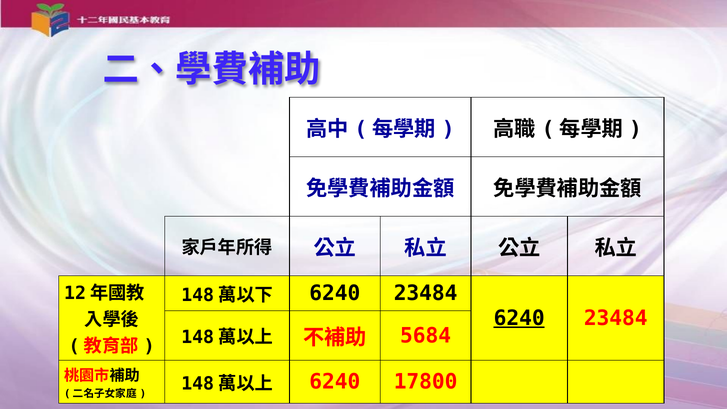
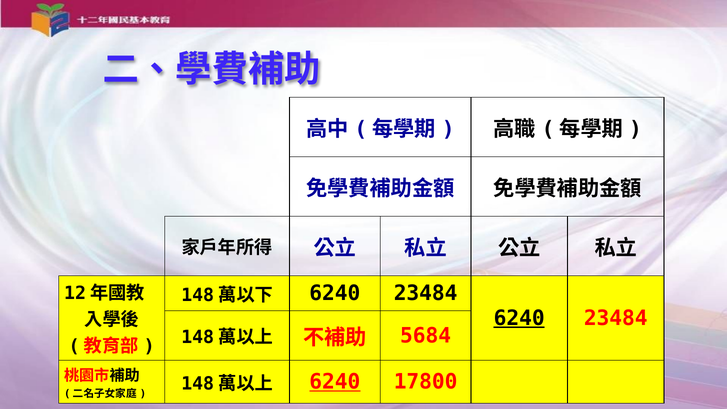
6240 underline: none -> present (335, 382)
